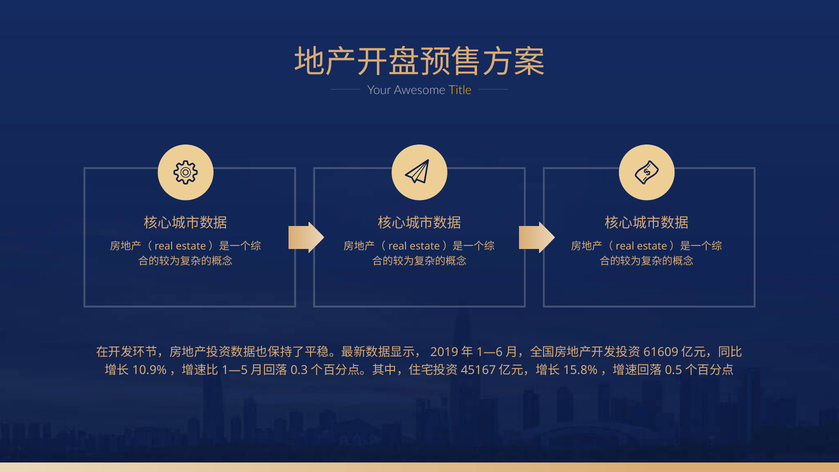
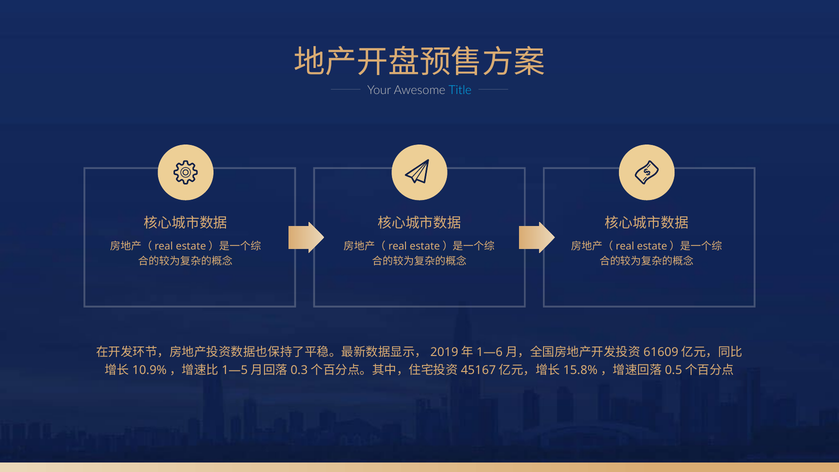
Title colour: yellow -> light blue (460, 90)
